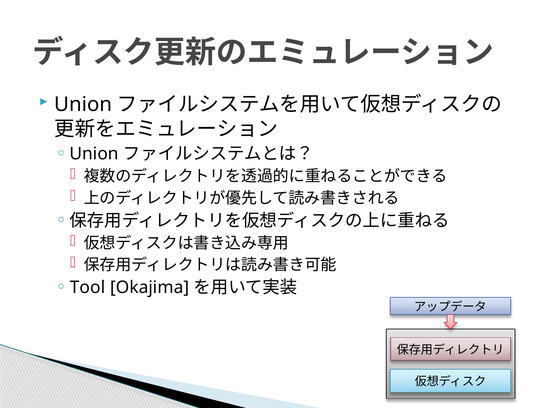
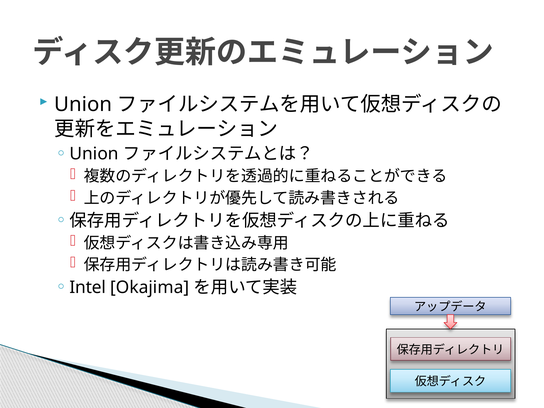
Tool: Tool -> Intel (88, 287)
